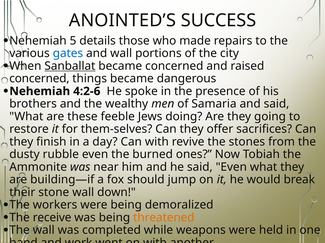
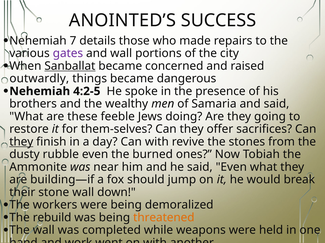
5: 5 -> 7 (73, 41)
gates colour: blue -> purple (68, 54)
concerned: concerned -> outwardly (39, 79)
4:2-6: 4:2-6 -> 4:2-5 (87, 92)
they underline: none -> present (21, 142)
receive: receive -> rebuild (52, 218)
